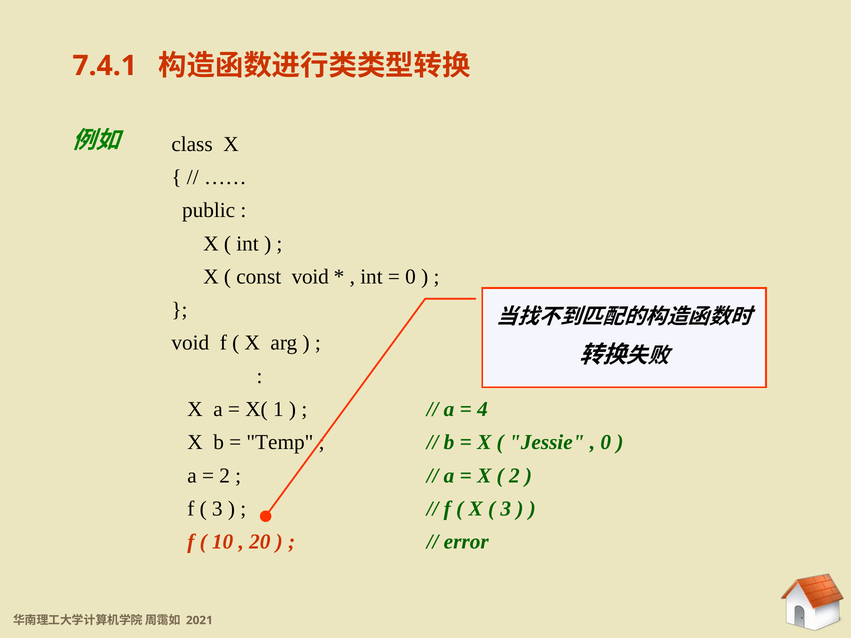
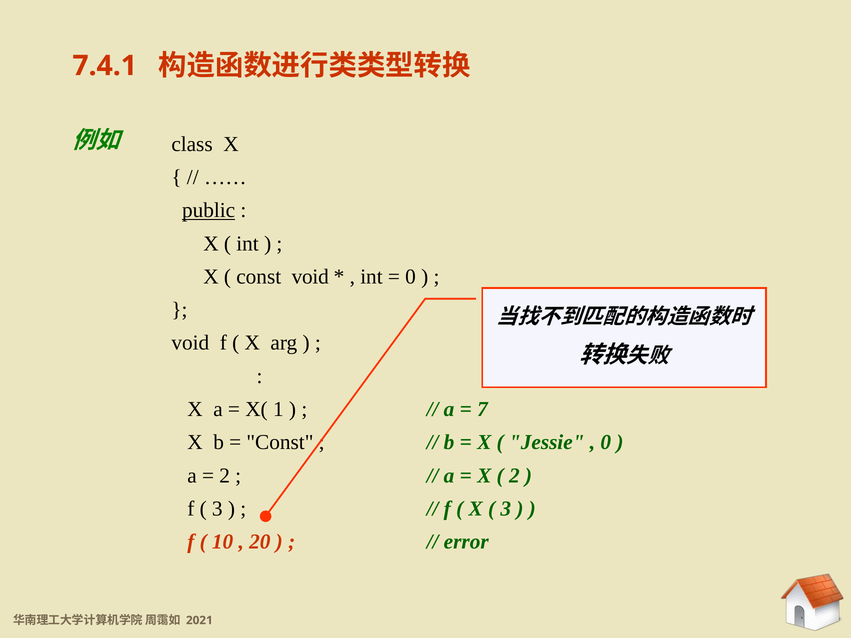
public underline: none -> present (209, 210)
4: 4 -> 7 (482, 409)
Temp: Temp -> Const (280, 443)
